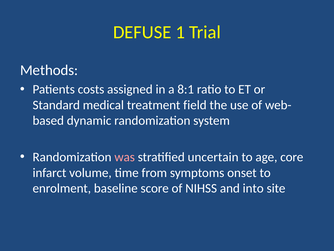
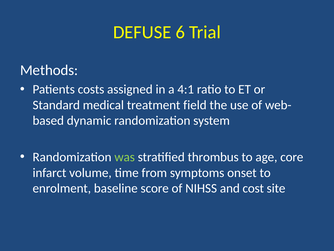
1: 1 -> 6 (180, 32)
8:1: 8:1 -> 4:1 (186, 89)
was colour: pink -> light green (125, 157)
uncertain: uncertain -> thrombus (213, 157)
into: into -> cost (253, 188)
